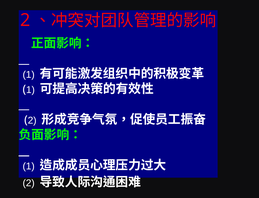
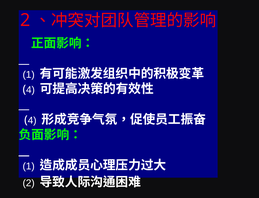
1: 1 -> 4 (30, 90)
2: 2 -> 4 (32, 120)
